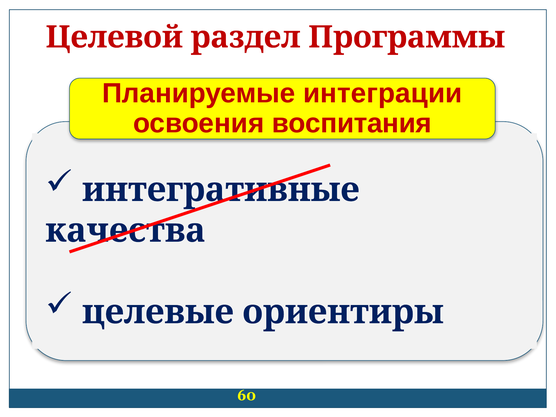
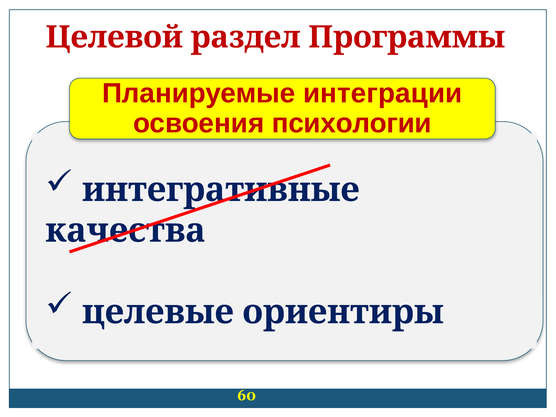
воспитания: воспитания -> психологии (352, 123)
